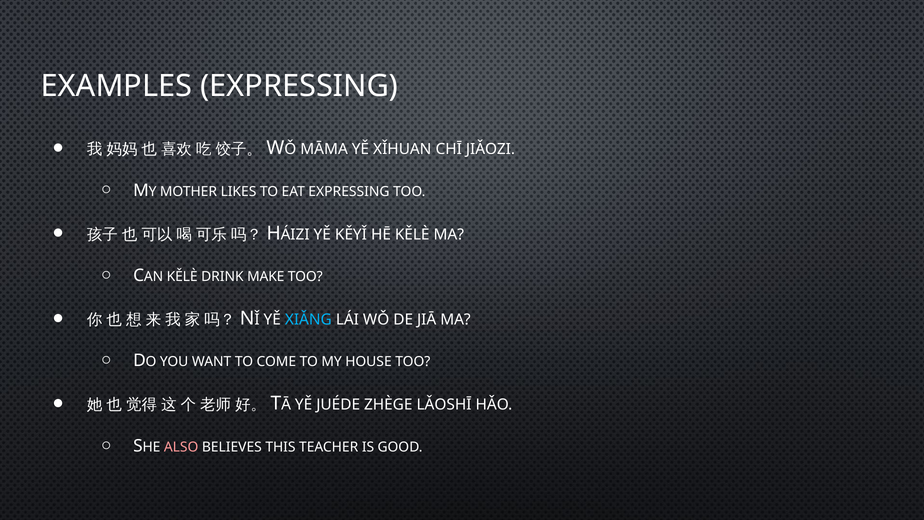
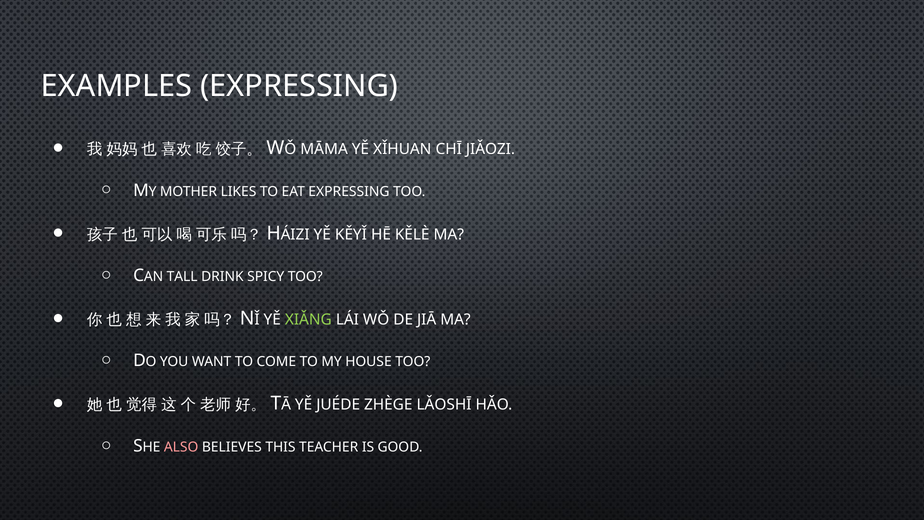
CAN KĚLÈ: KĚLÈ -> TALL (182, 277)
MAKE: MAKE -> SPICY (266, 277)
XIǍNG colour: light blue -> light green (308, 319)
